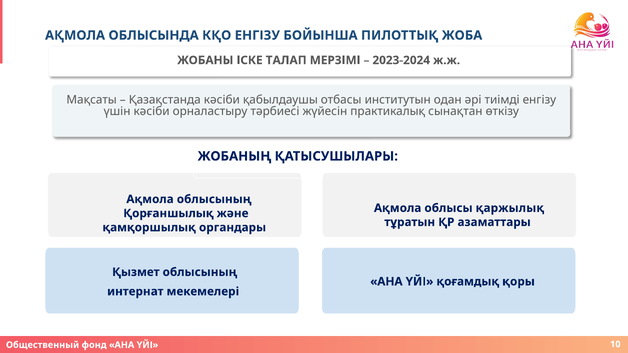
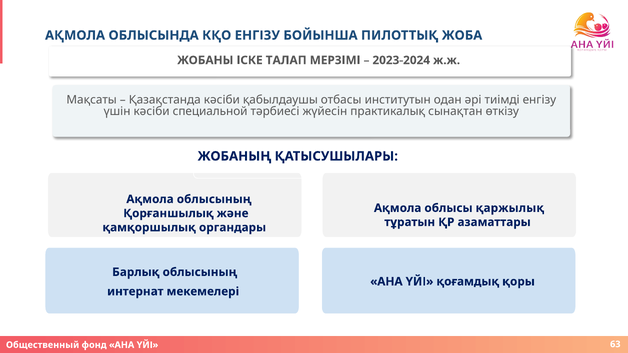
орналастыру: орналастыру -> специальной (210, 111)
Қызмет: Қызмет -> Барлық (136, 272)
10: 10 -> 63 (615, 344)
